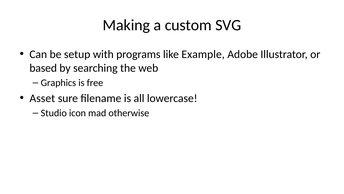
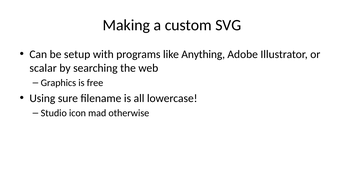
Example: Example -> Anything (203, 54)
based: based -> scalar (43, 68)
Asset: Asset -> Using (42, 98)
